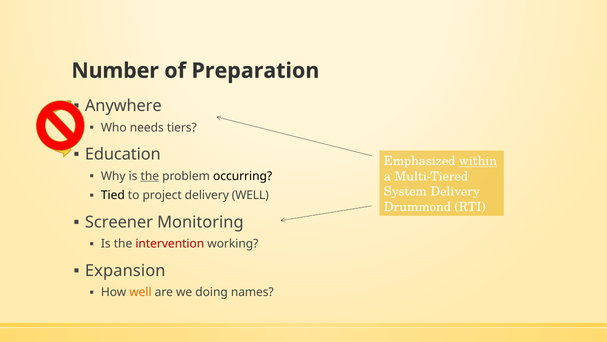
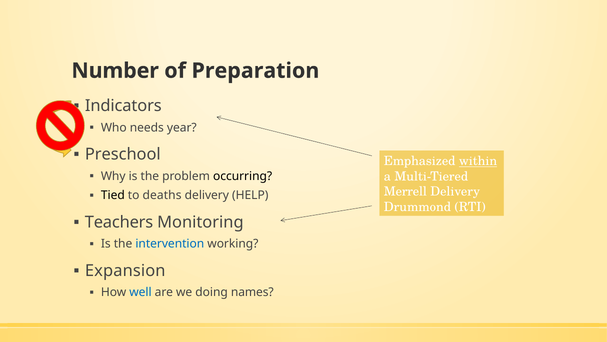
Anywhere: Anywhere -> Indicators (123, 106)
tiers: tiers -> year (182, 127)
Education: Education -> Preschool (123, 154)
the underline: present -> none (150, 176)
System: System -> Merrell (405, 191)
project: project -> deaths (162, 195)
delivery WELL: WELL -> HELP (250, 195)
Screener: Screener -> Teachers (119, 222)
intervention colour: red -> blue (170, 244)
well colour: orange -> blue (140, 292)
